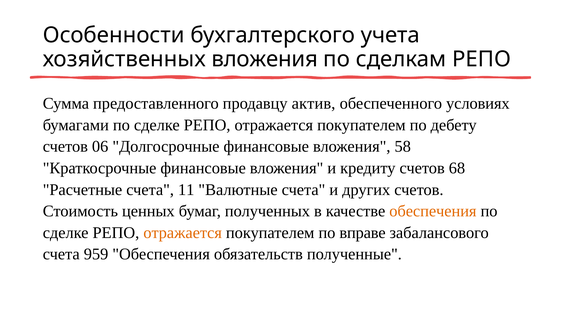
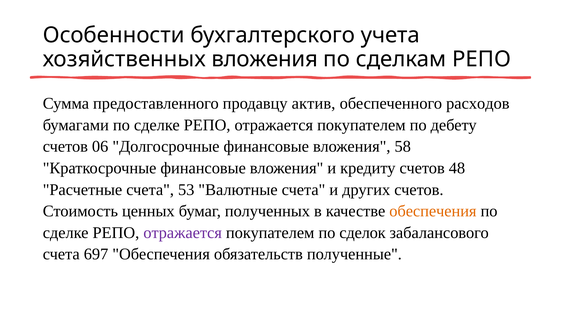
условиях: условиях -> расходов (478, 104)
68: 68 -> 48 (457, 168)
11: 11 -> 53 (186, 190)
отражается colour: orange -> purple (183, 233)
вправе: вправе -> сделок (363, 233)
959: 959 -> 697 (96, 255)
